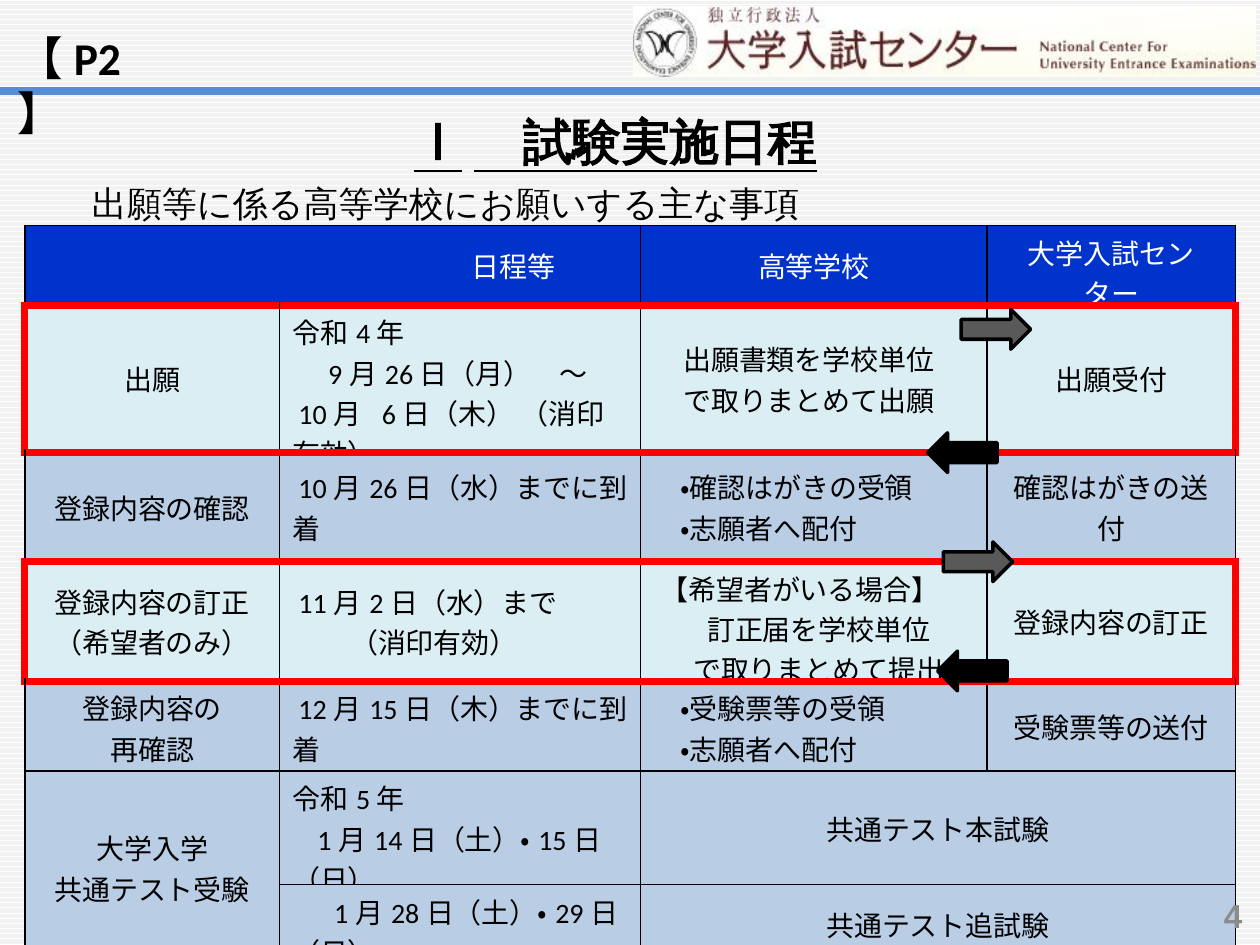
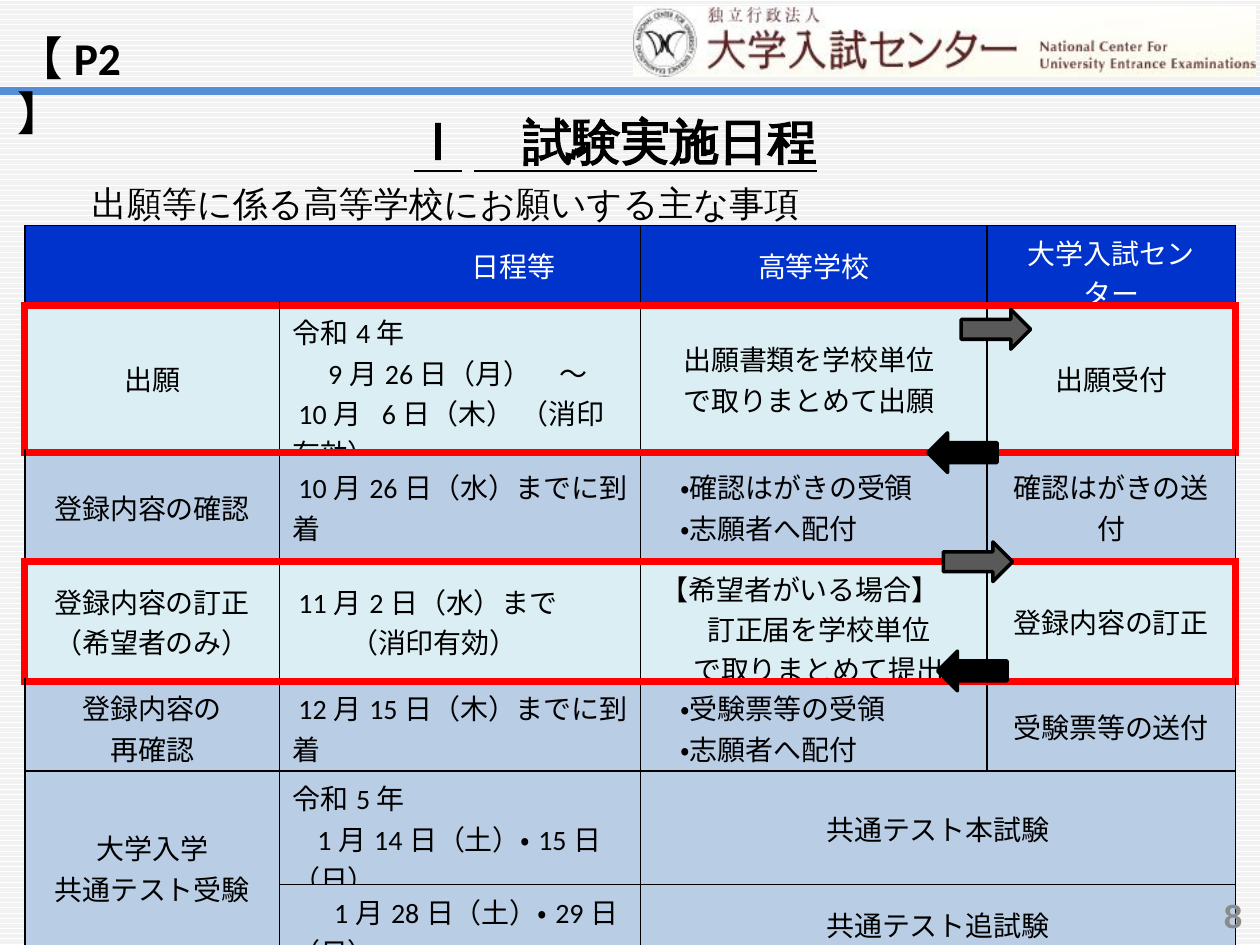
4: 4 -> 8 (1233, 917)
